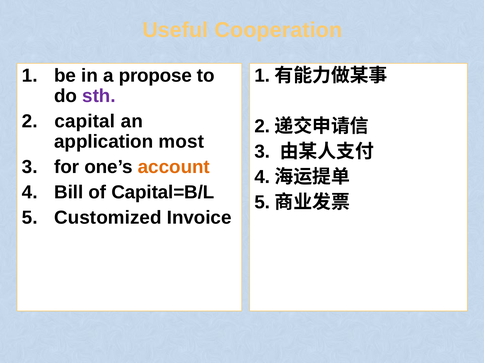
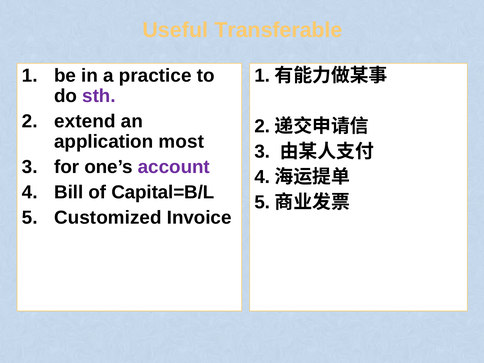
Cooperation: Cooperation -> Transferable (278, 30)
propose: propose -> practice (155, 76)
capital: capital -> extend (85, 121)
account colour: orange -> purple (174, 167)
